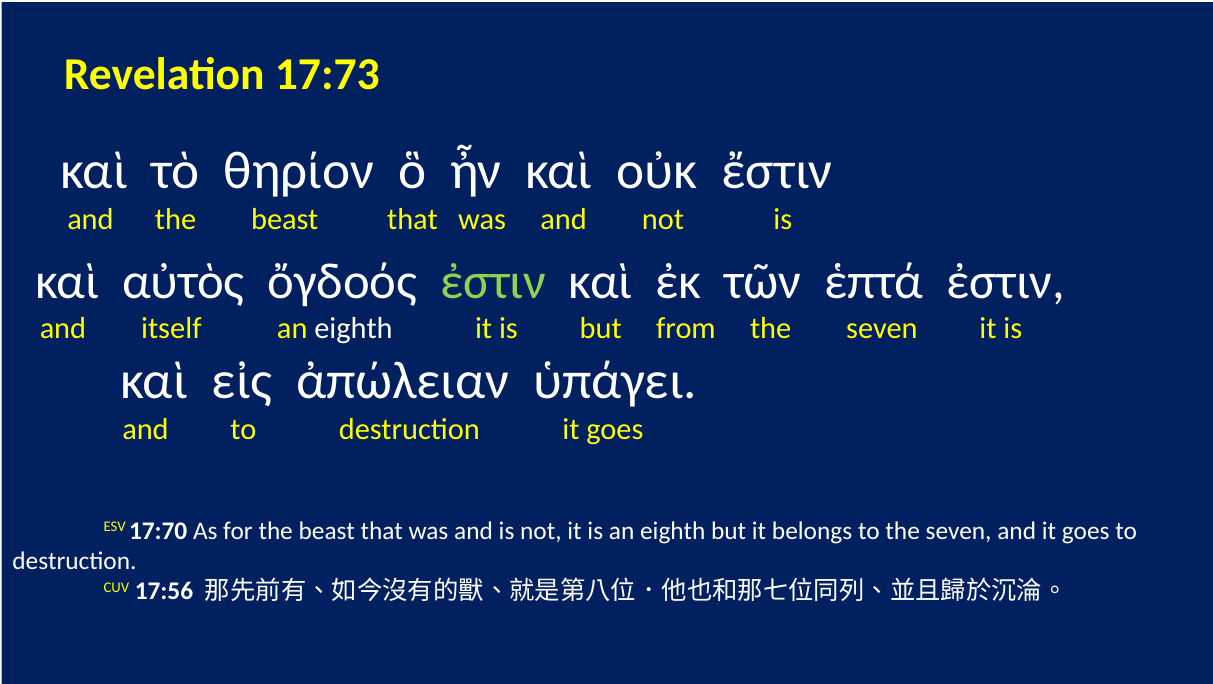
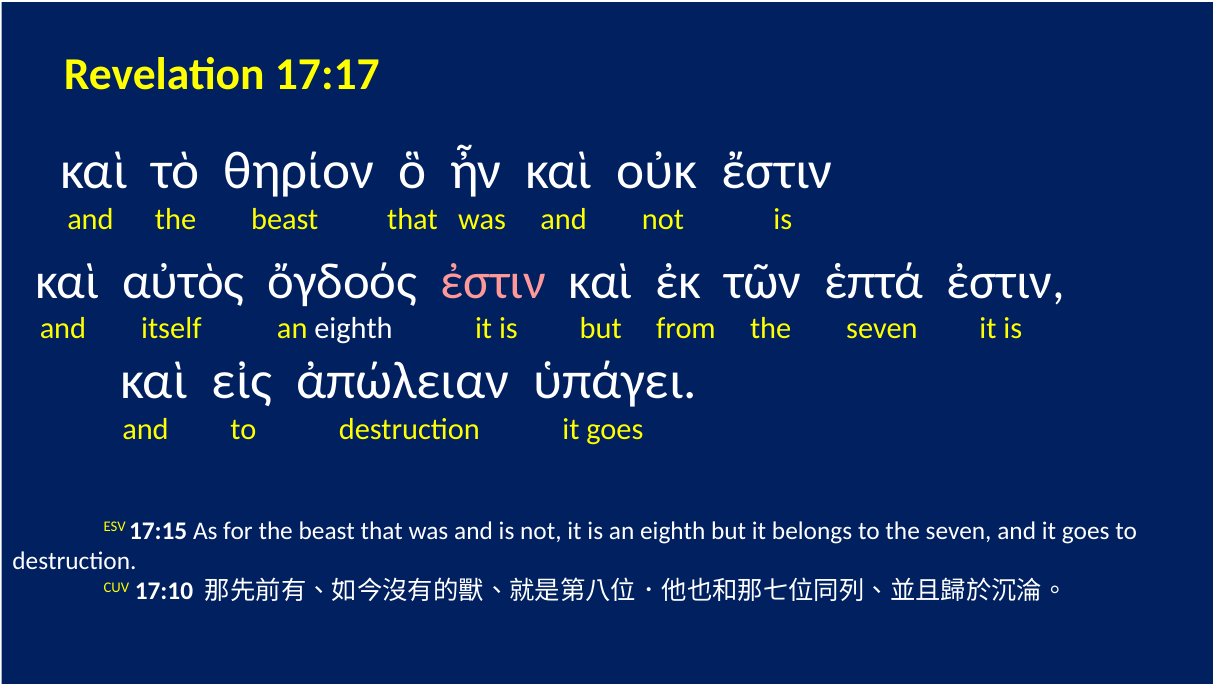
17:73: 17:73 -> 17:17 (327, 75)
ἐστιν colour: light green -> pink (493, 282)
17:70: 17:70 -> 17:15 (158, 531)
17:56: 17:56 -> 17:10 (164, 592)
